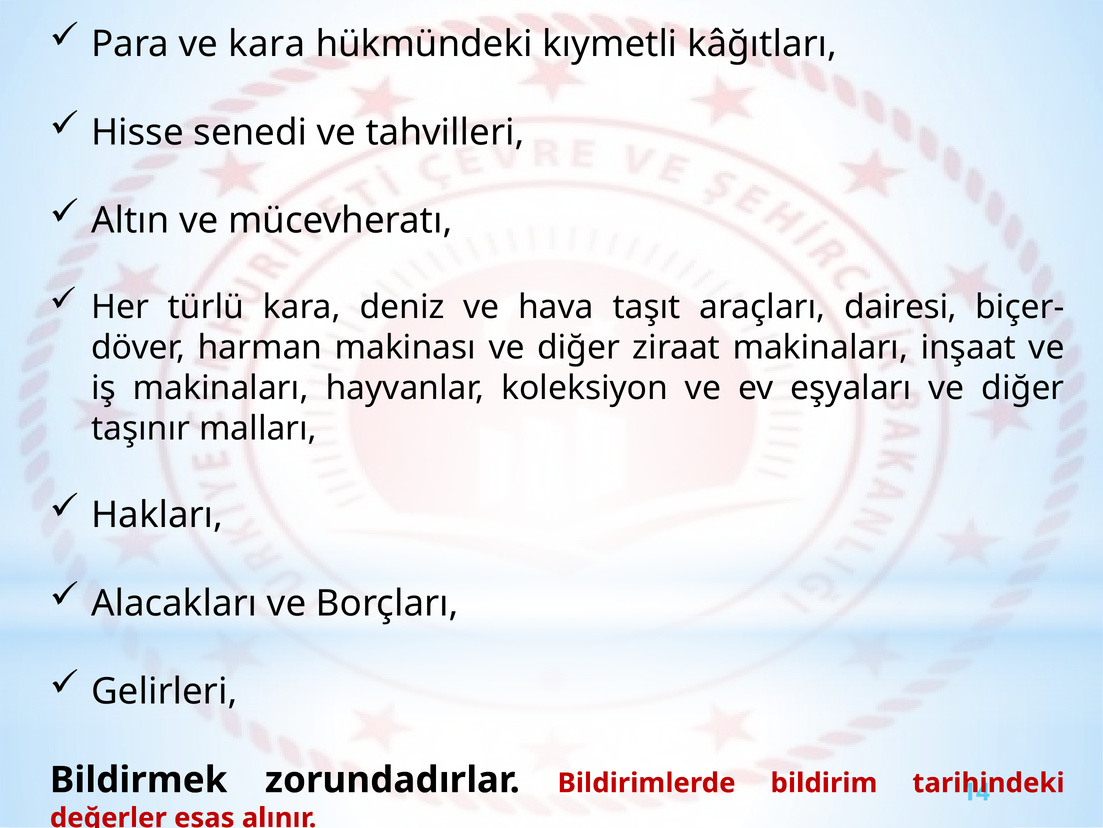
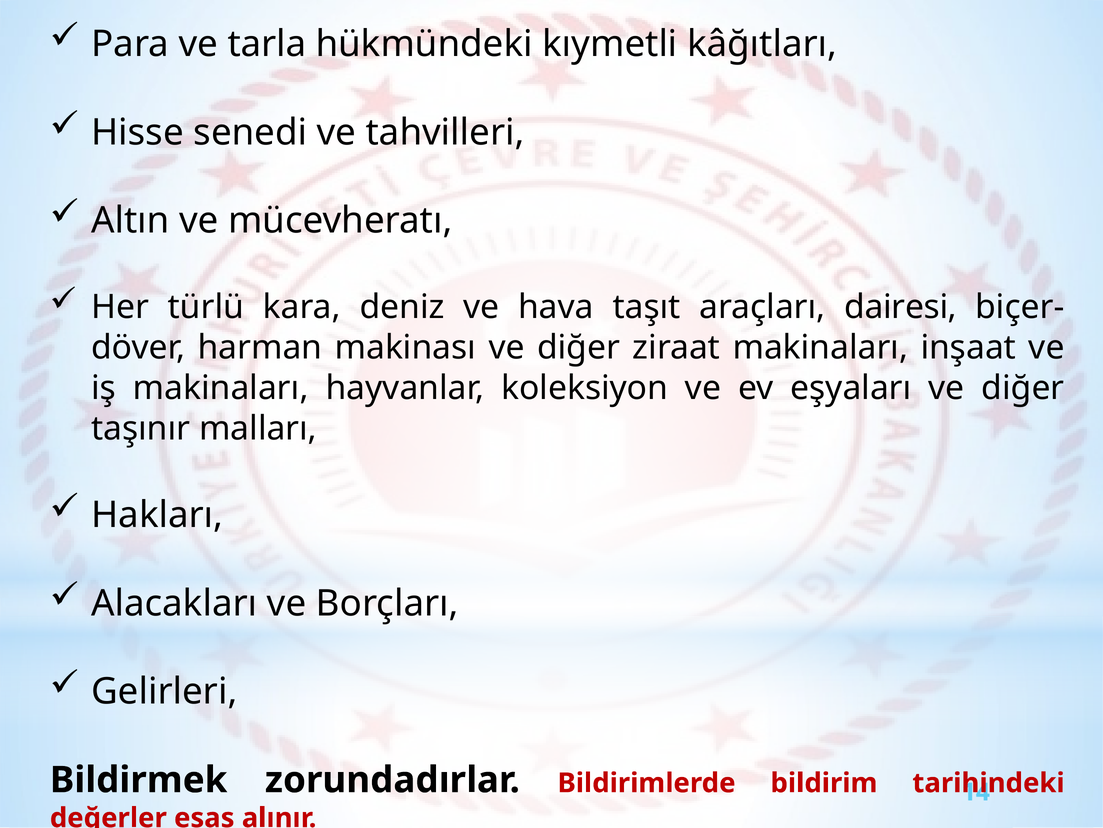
ve kara: kara -> tarla (267, 44)
